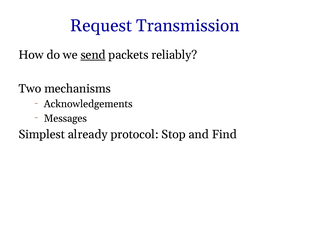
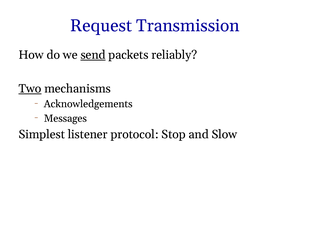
Two underline: none -> present (30, 89)
already: already -> listener (88, 135)
Find: Find -> Slow (224, 135)
